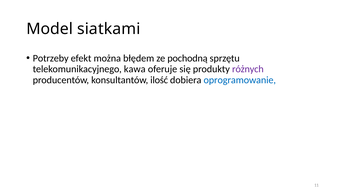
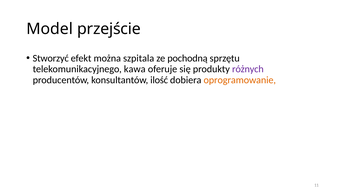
siatkami: siatkami -> przejście (109, 29)
Potrzeby: Potrzeby -> Stworzyć (51, 58)
błędem: błędem -> szpitala (139, 58)
oprogramowanie colour: blue -> orange (240, 80)
